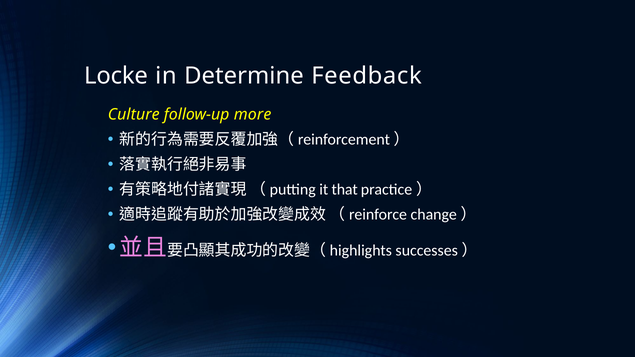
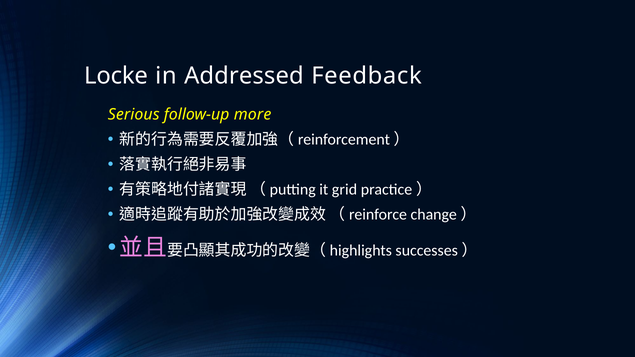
Determine: Determine -> Addressed (244, 76)
Culture: Culture -> Serious (134, 114)
that: that -> grid (345, 190)
